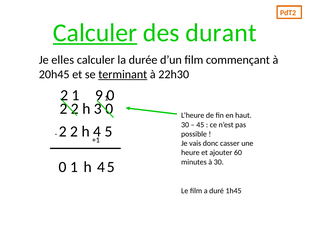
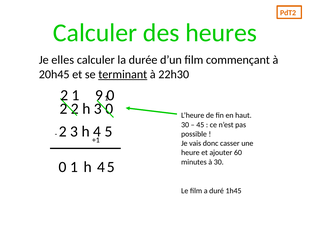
Calculer underline: present -> none (95, 33)
durant: durant -> heures (221, 33)
2: 2 -> 3 (74, 131)
